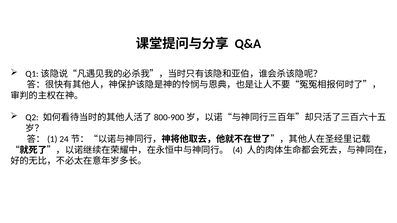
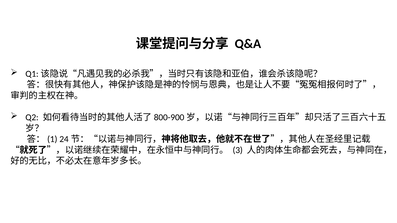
4: 4 -> 3 (238, 150)
